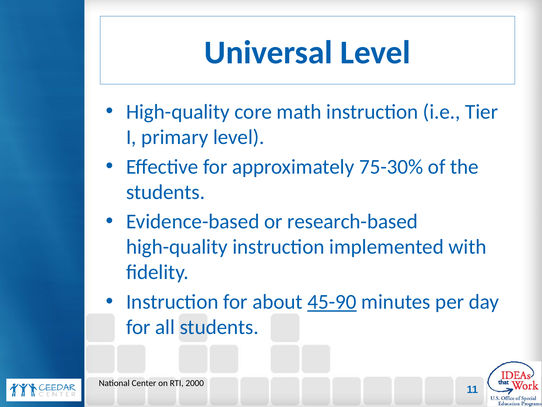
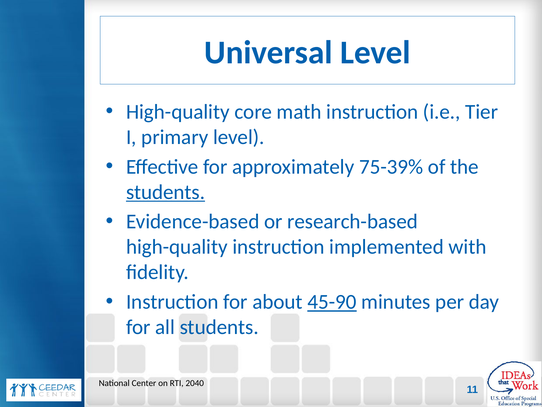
75-30%: 75-30% -> 75-39% (391, 167)
students underline: none -> present (166, 192)
2000: 2000 -> 2040 (195, 383)
